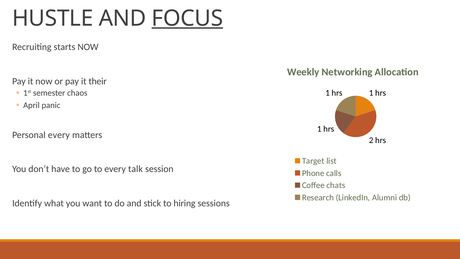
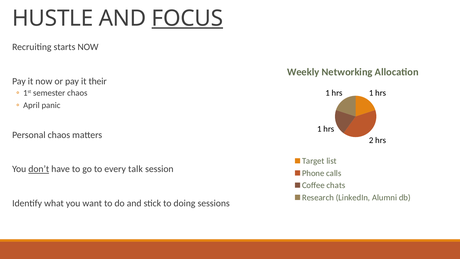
Personal every: every -> chaos (59, 135)
don’t underline: none -> present (39, 169)
hiring: hiring -> doing (184, 203)
